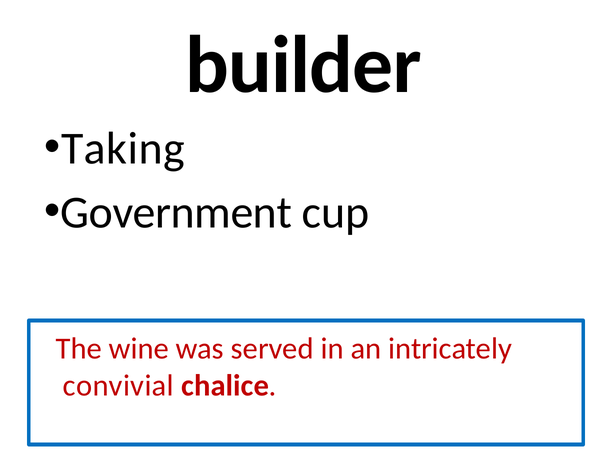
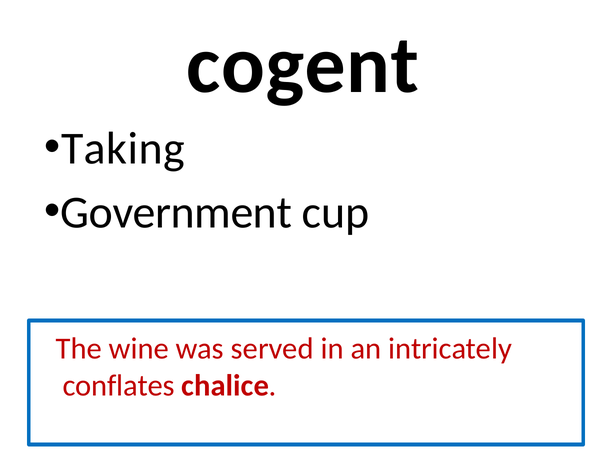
builder: builder -> cogent (303, 65)
convivial: convivial -> conflates (119, 385)
